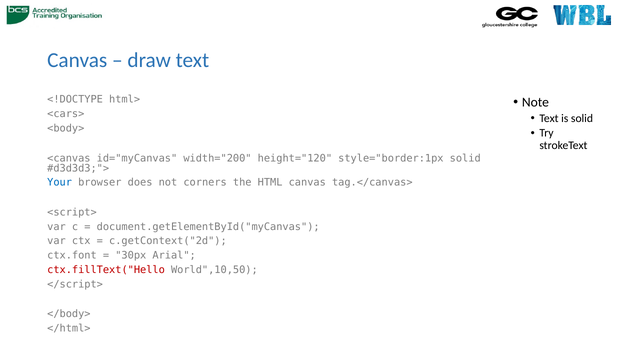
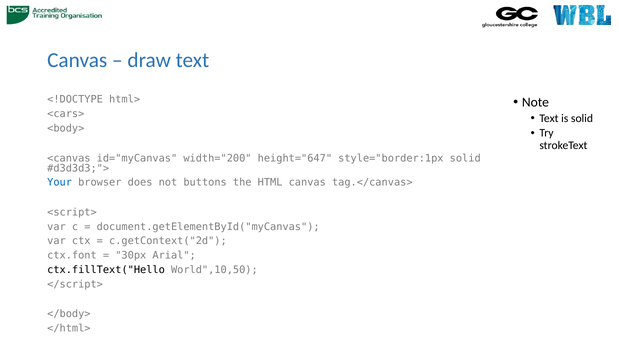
height="120: height="120 -> height="647 (295, 158)
corners: corners -> buttons (205, 183)
ctx.fillText("Hello colour: red -> black (106, 270)
